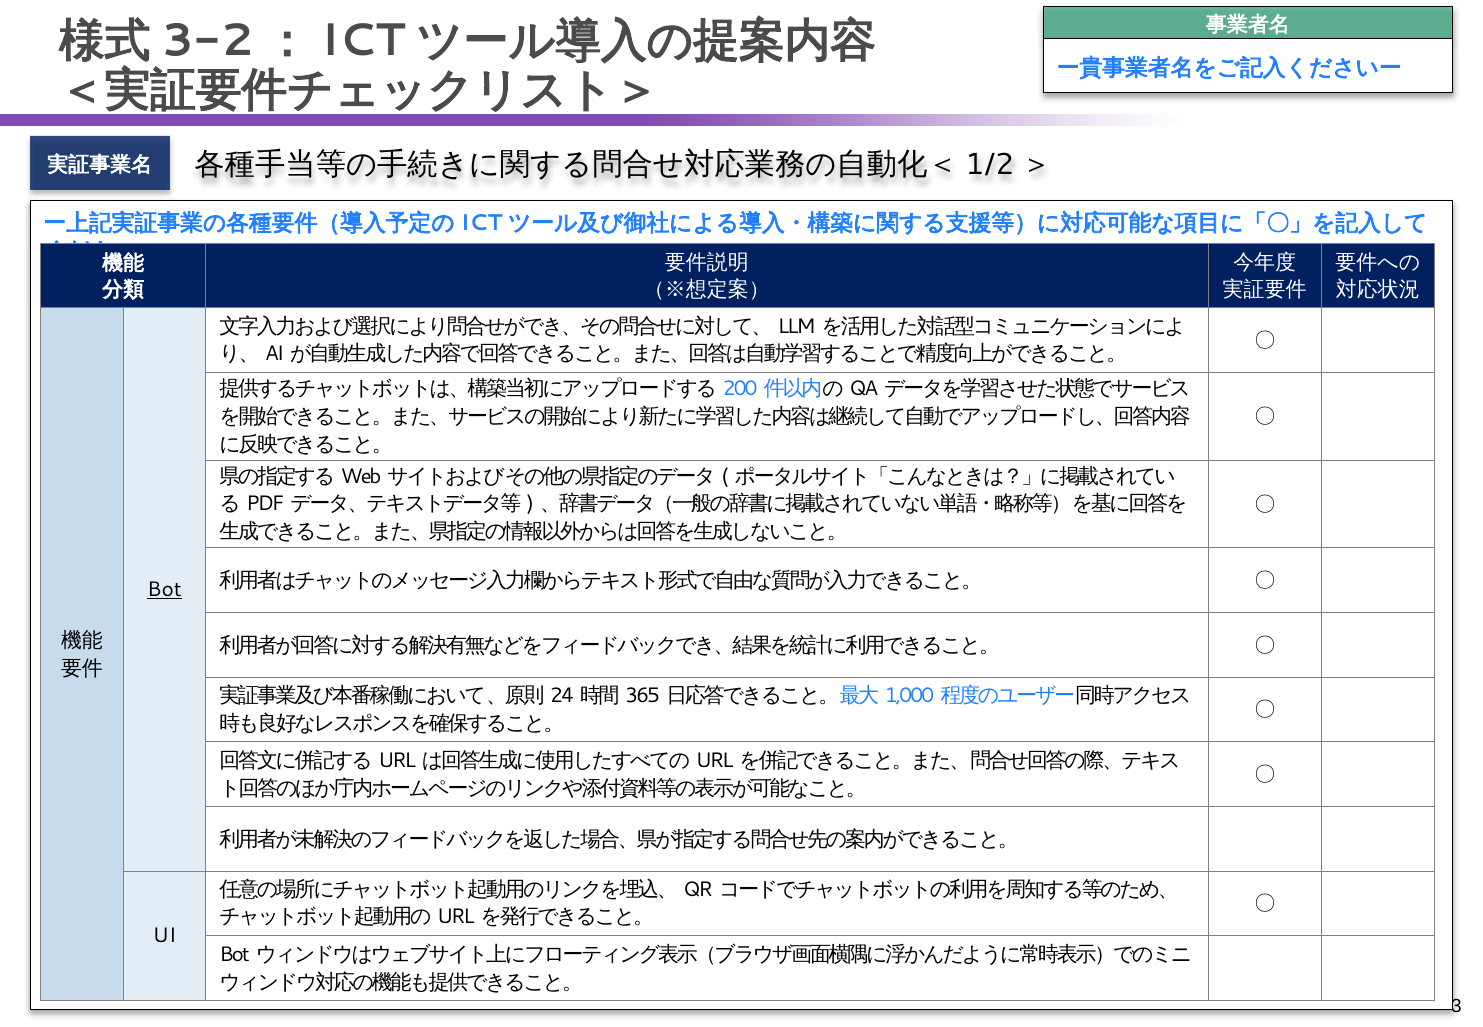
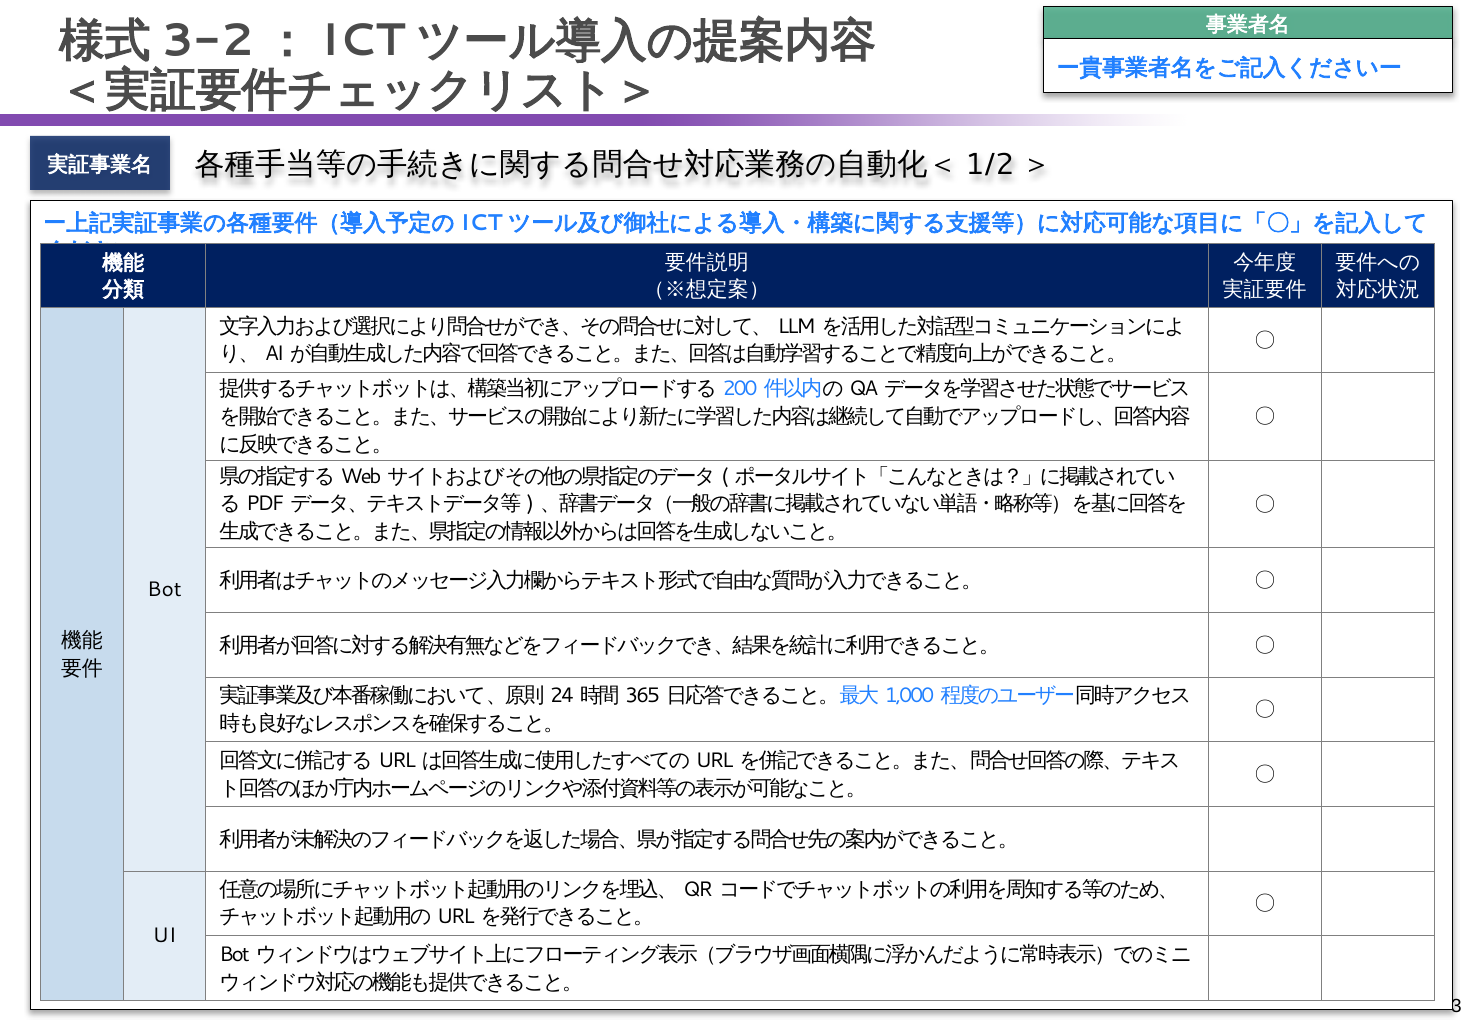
Bot underline: present -> none (164, 589)
